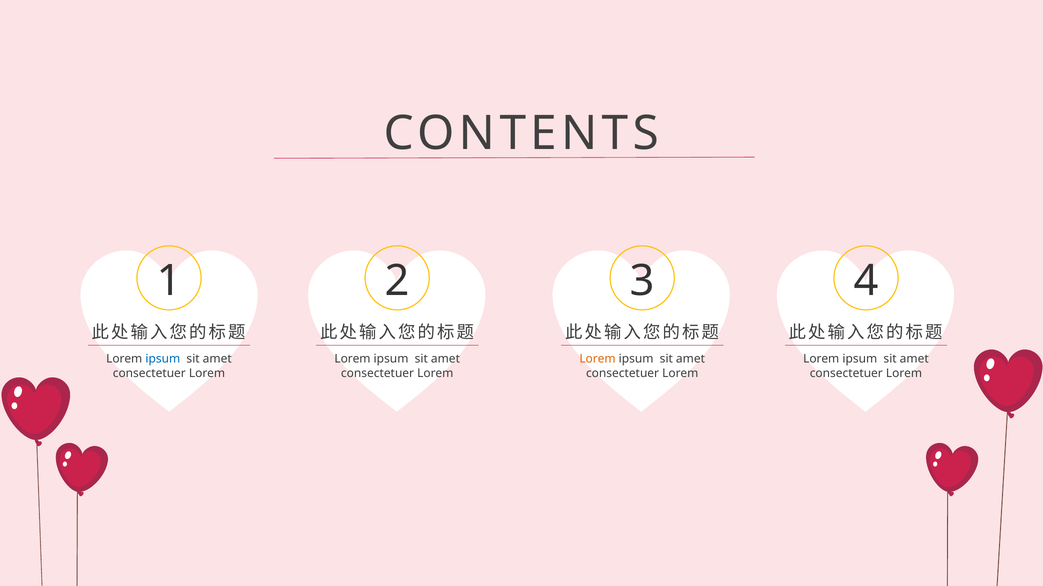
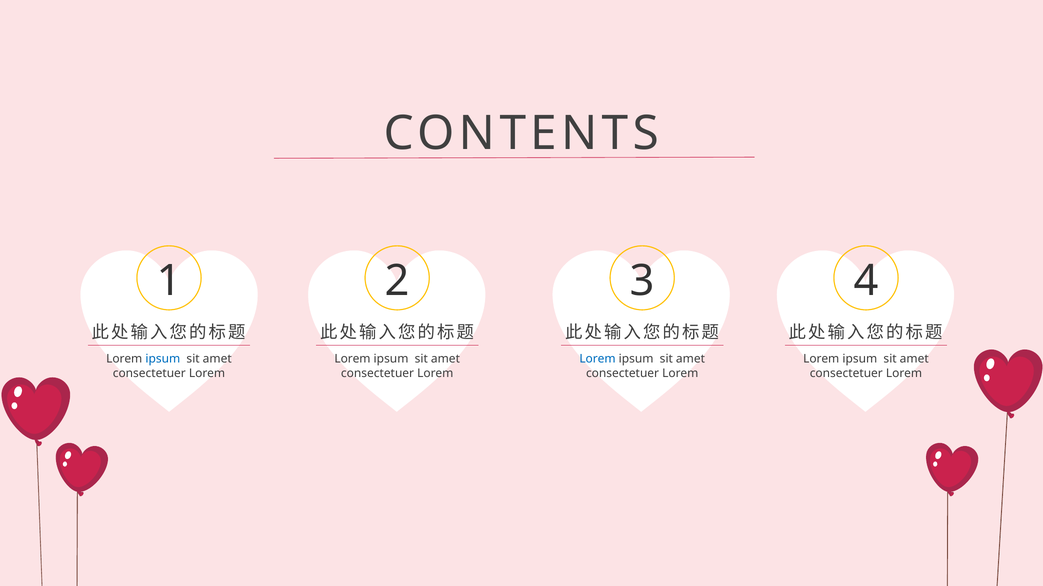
Lorem colour: orange -> blue (597, 359)
